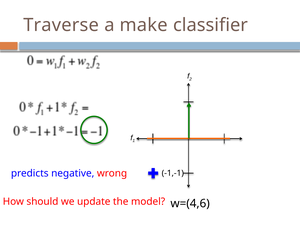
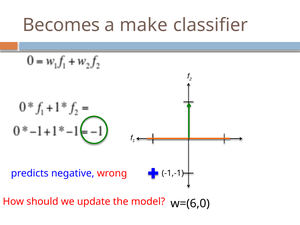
Traverse: Traverse -> Becomes (61, 25)
w=(4,6: w=(4,6 -> w=(6,0 (190, 204)
